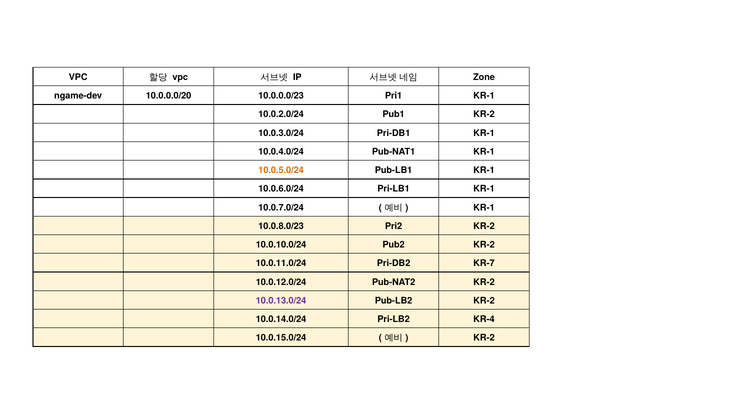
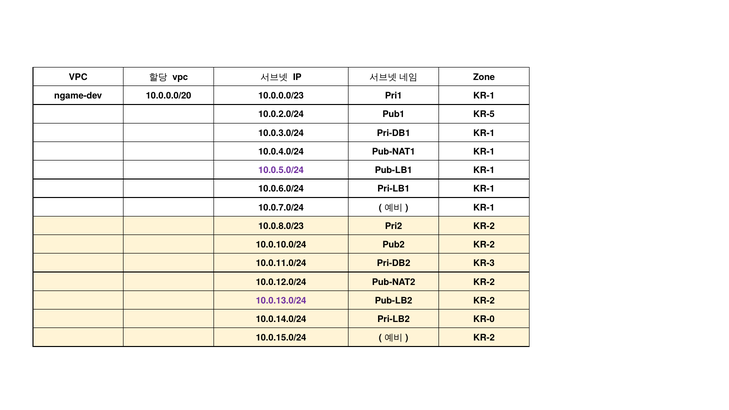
Pub1 KR-2: KR-2 -> KR-5 (484, 115)
10.0.5.0/24 colour: orange -> purple (281, 170)
KR-7: KR-7 -> KR-3 (484, 263)
KR-4: KR-4 -> KR-0 (484, 319)
